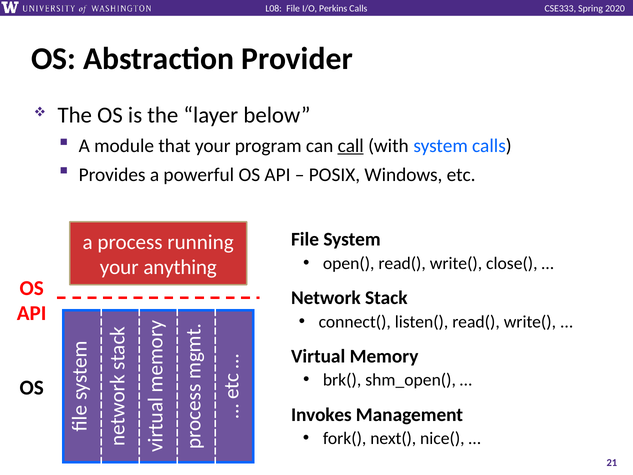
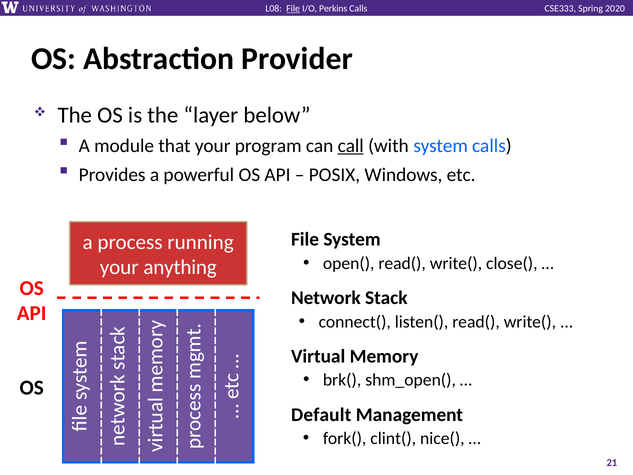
File underline: none -> present (293, 8)
Invokes: Invokes -> Default (321, 415)
next(: next( -> clint( (393, 438)
